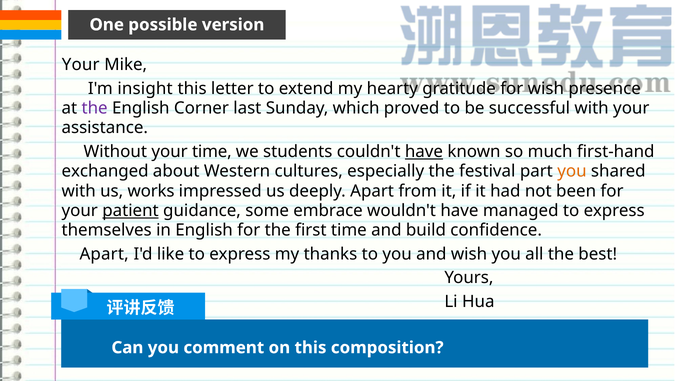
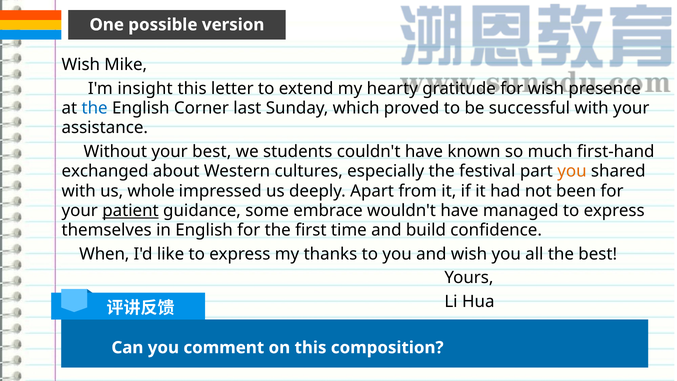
Your: Your -> Wish (81, 65)
the colour: purple -> blue (95, 108)
your time: time -> best (212, 152)
have underline: present -> none (424, 152)
works: works -> whole (151, 191)
Apart: Apart -> When (104, 254)
